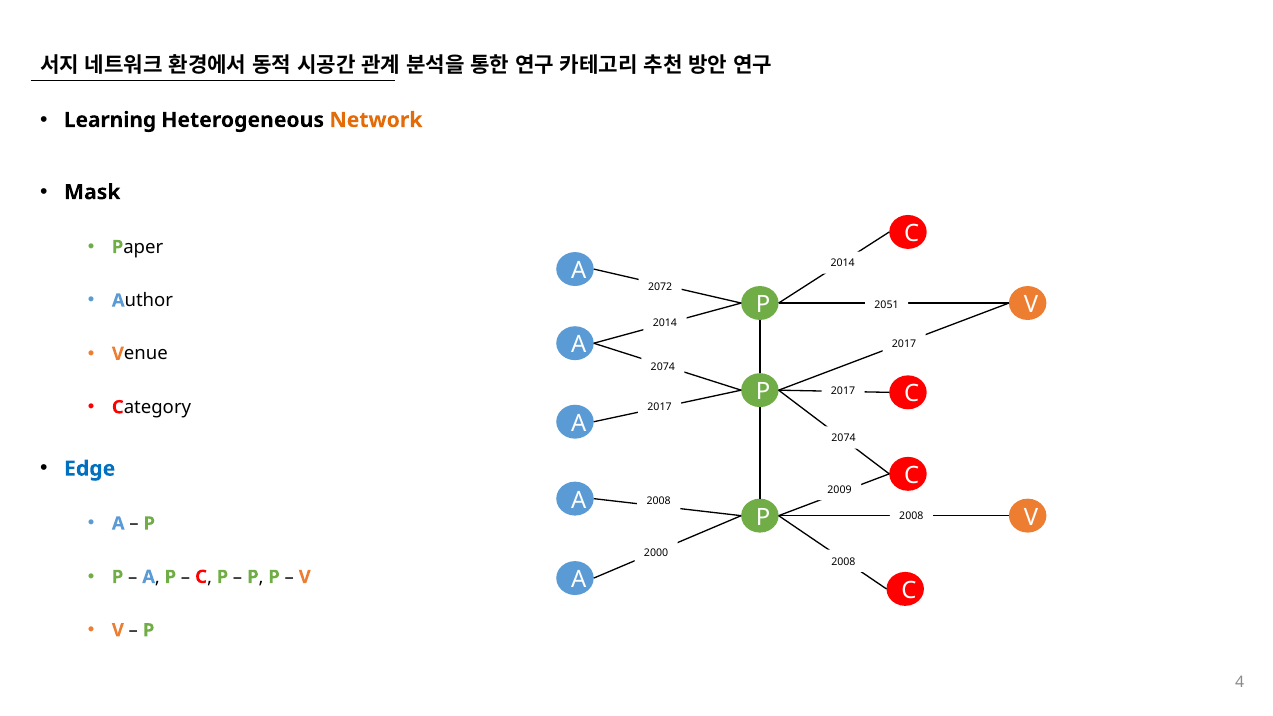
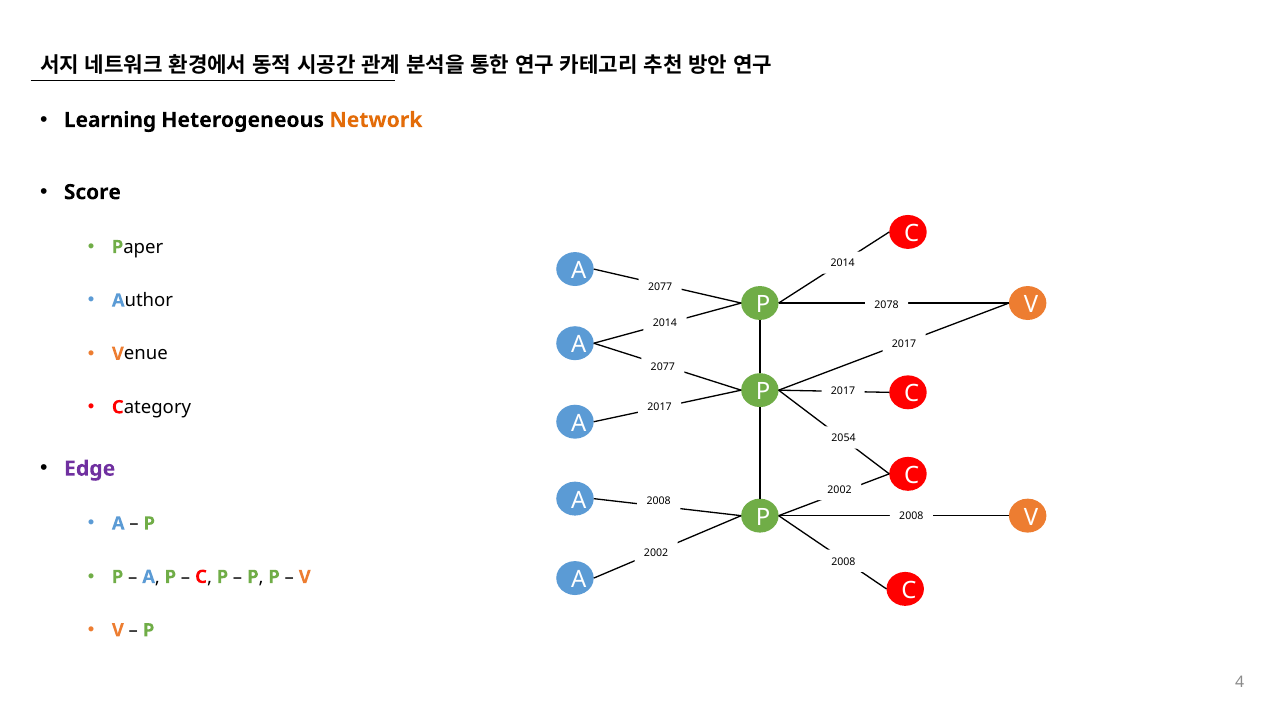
Mask: Mask -> Score (92, 192)
2072: 2072 -> 2077 (660, 287)
2051: 2051 -> 2078 (887, 305)
2074: 2074 -> 2077 (663, 367)
2074: 2074 -> 2054 (844, 438)
Edge colour: blue -> purple (90, 469)
2009: 2009 -> 2002 (840, 490)
2000: 2000 -> 2002 (656, 553)
